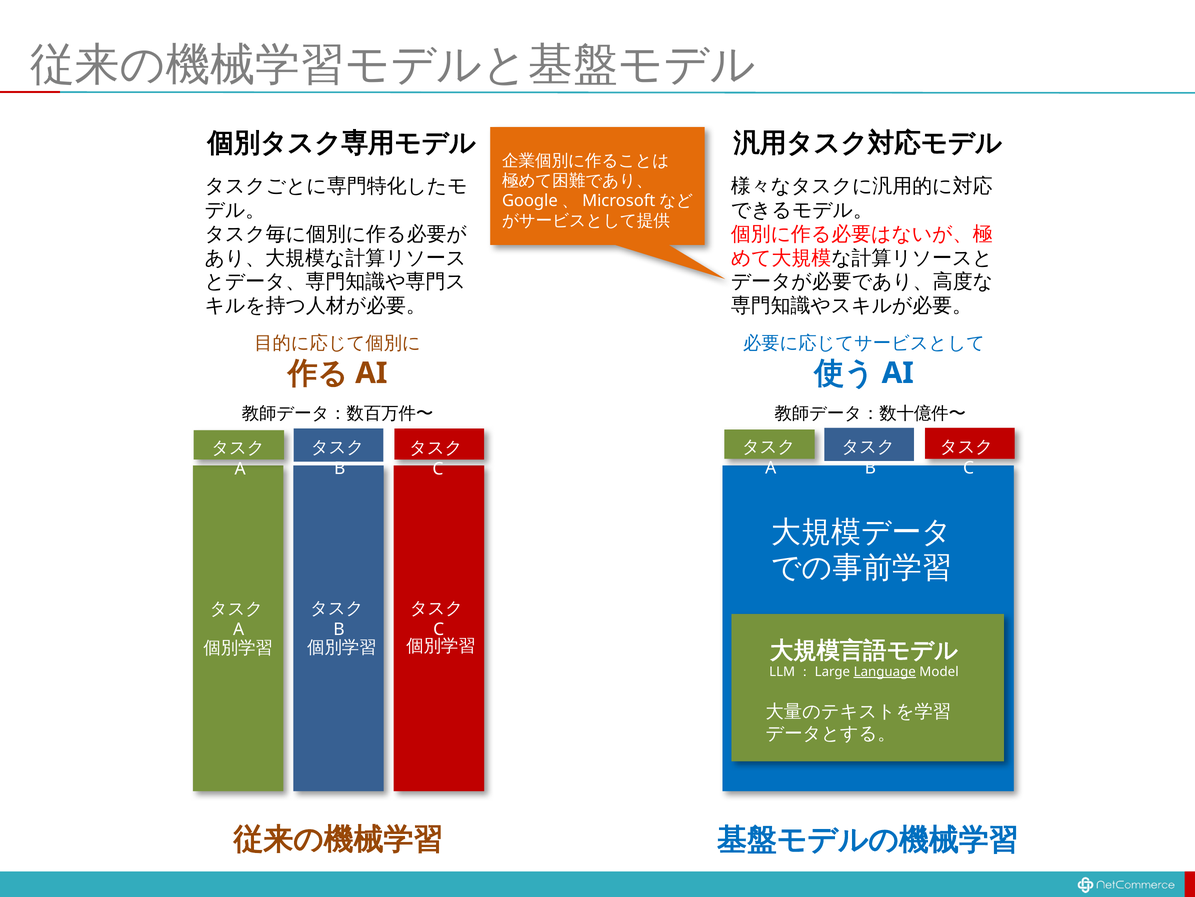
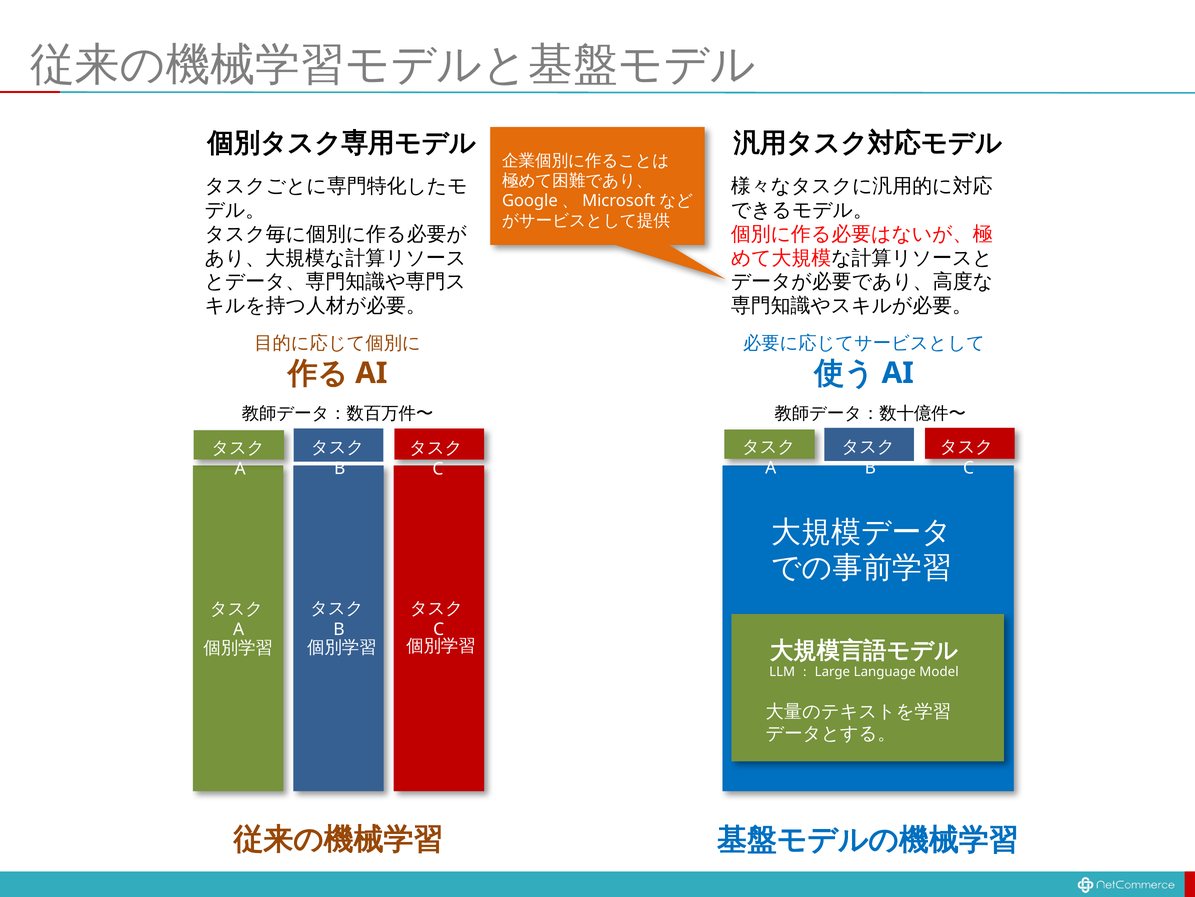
Language underline: present -> none (885, 671)
